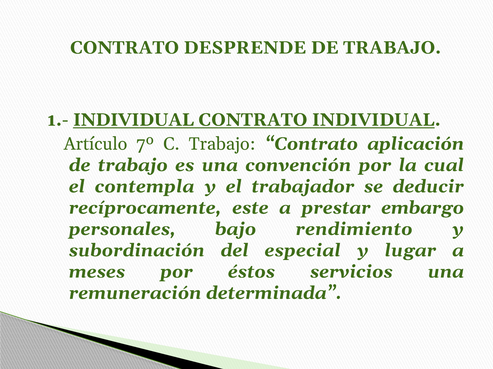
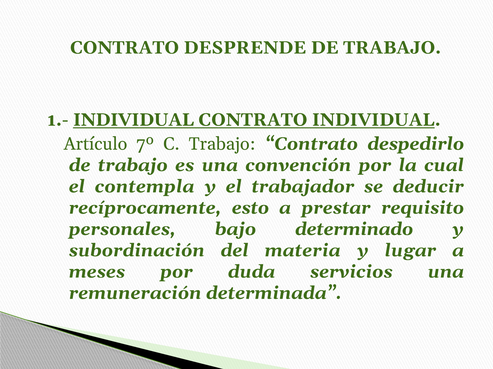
aplicación: aplicación -> despedirlo (416, 144)
este: este -> esto (250, 208)
embargo: embargo -> requisito (423, 208)
rendimiento: rendimiento -> determinado (354, 230)
especial: especial -> materia (303, 251)
éstos: éstos -> duda (251, 272)
